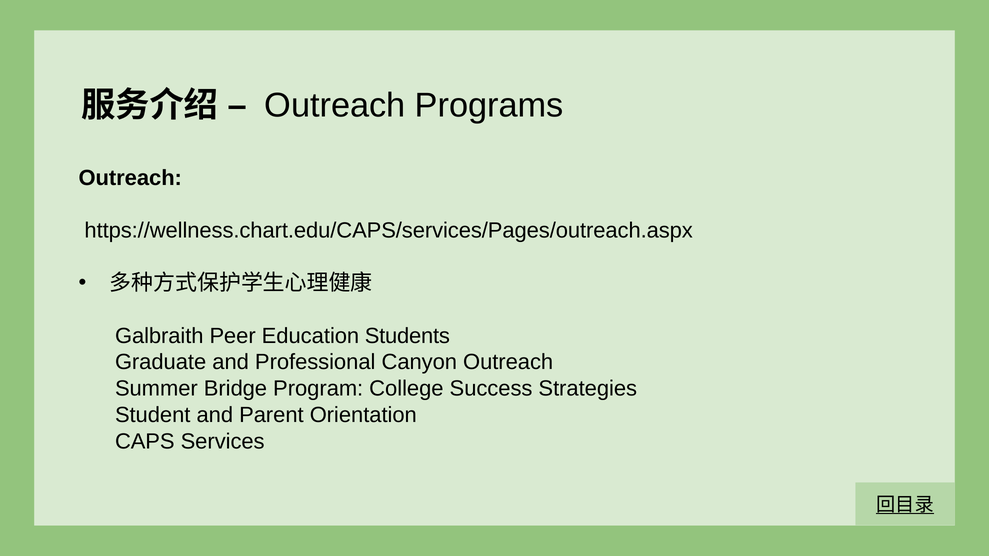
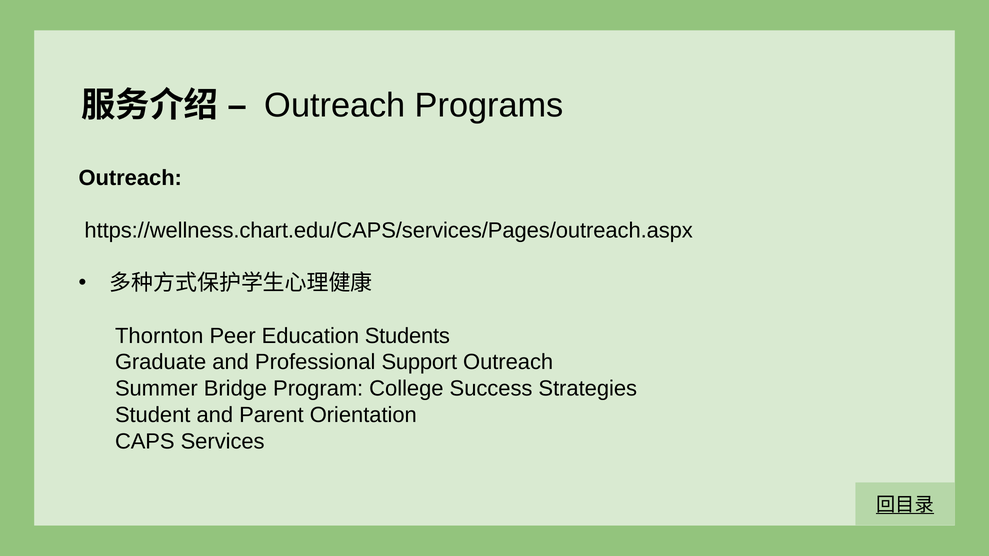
Galbraith: Galbraith -> Thornton (159, 336)
Canyon: Canyon -> Support (419, 362)
